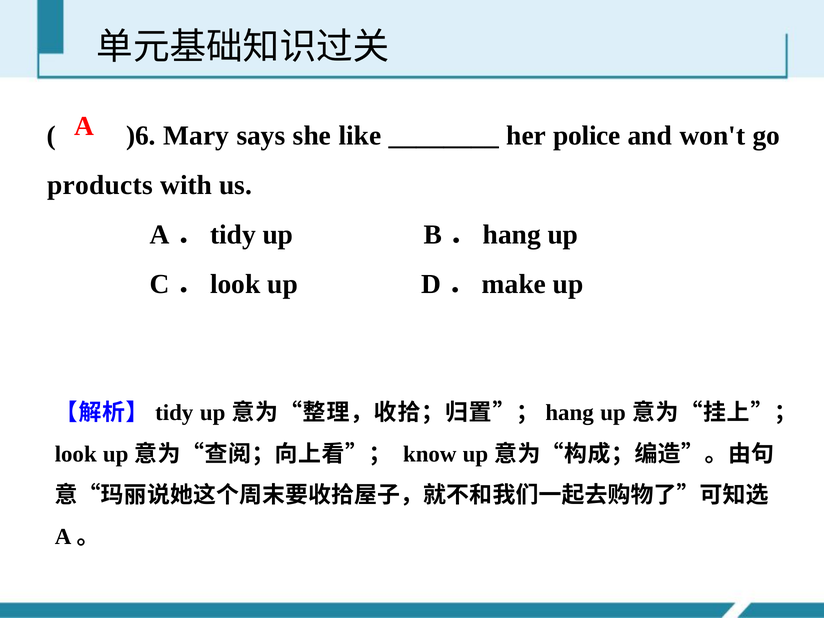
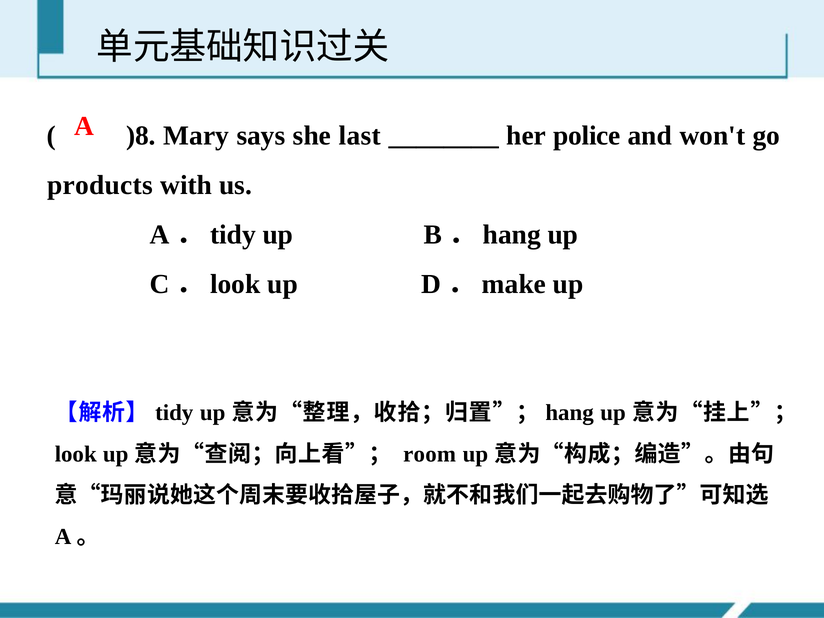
)6: )6 -> )8 (141, 136)
like: like -> last (360, 136)
know: know -> room (430, 454)
